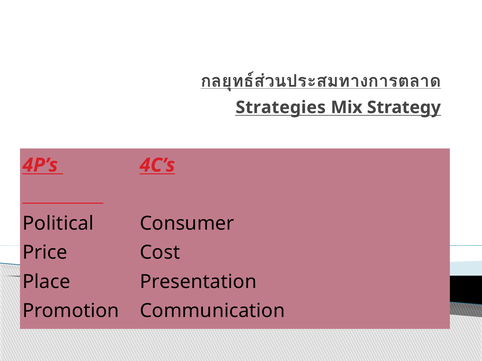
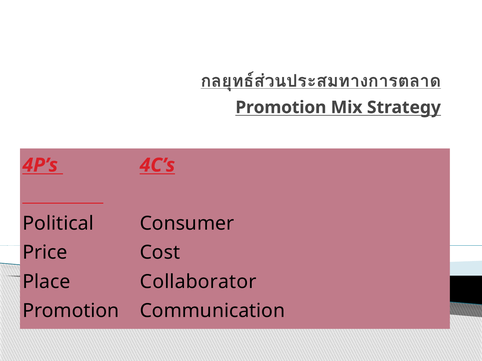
Strategies: Strategies -> Promotion (281, 108)
Presentation: Presentation -> Collaborator (198, 282)
